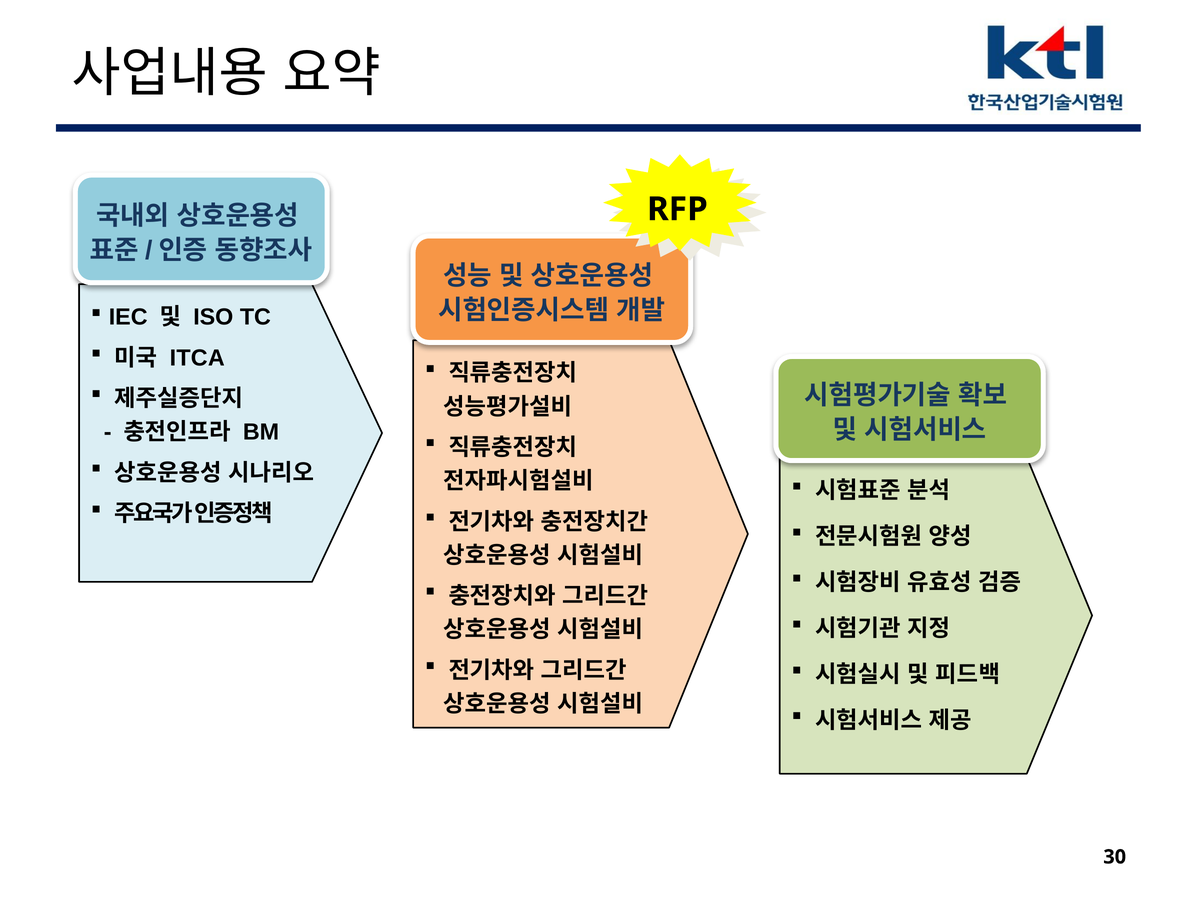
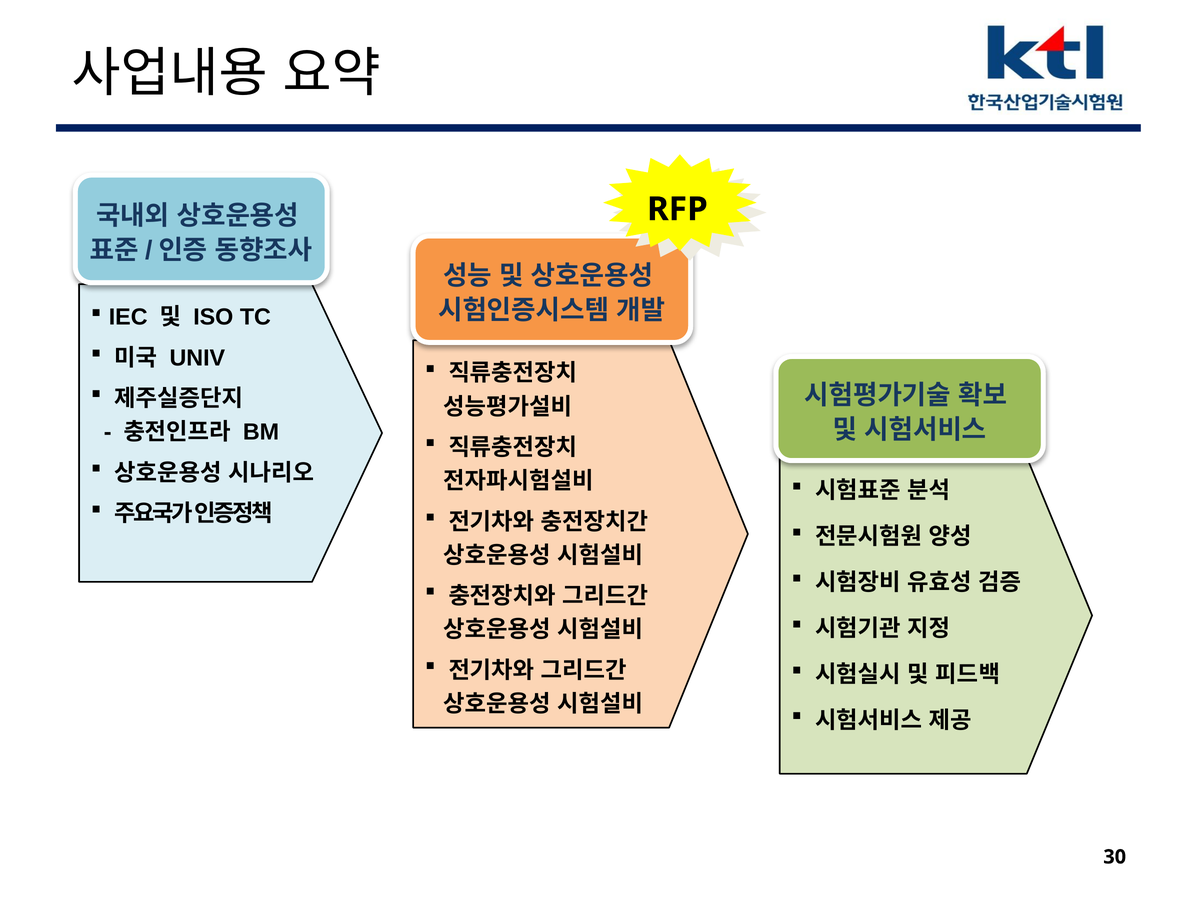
ITCA: ITCA -> UNIV (197, 358)
